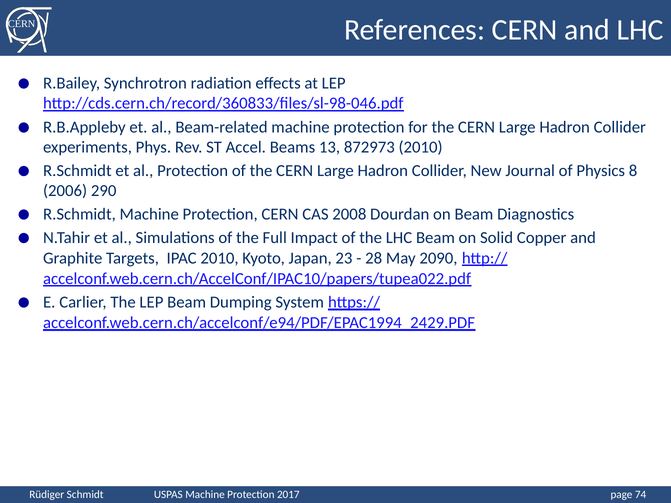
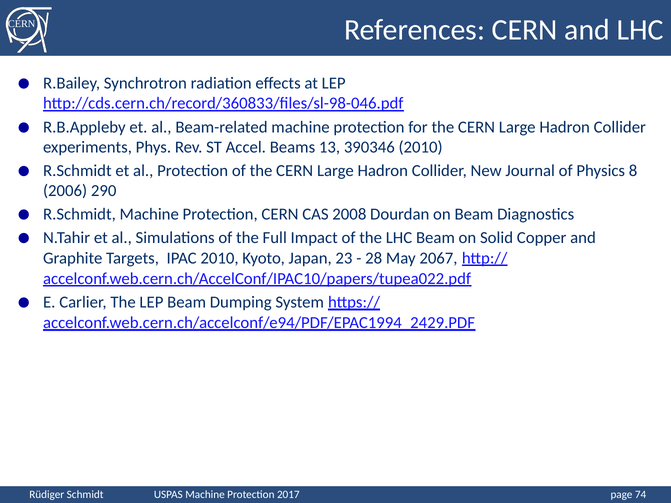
872973: 872973 -> 390346 (369, 147)
2090: 2090 -> 2067 (438, 258)
